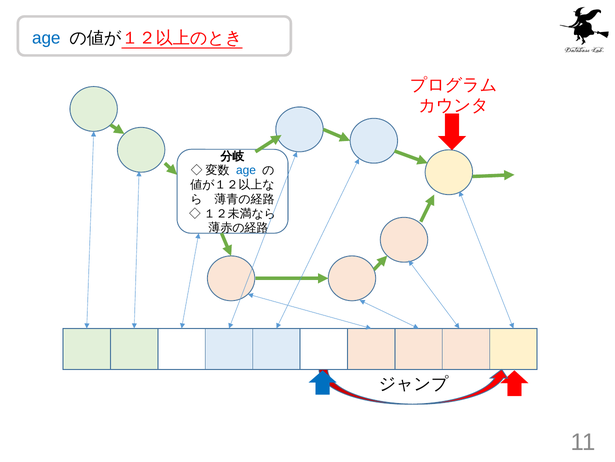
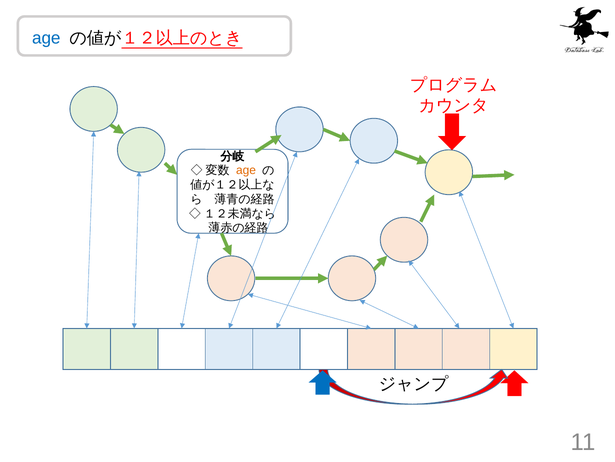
age colour: blue -> orange (246, 170)
